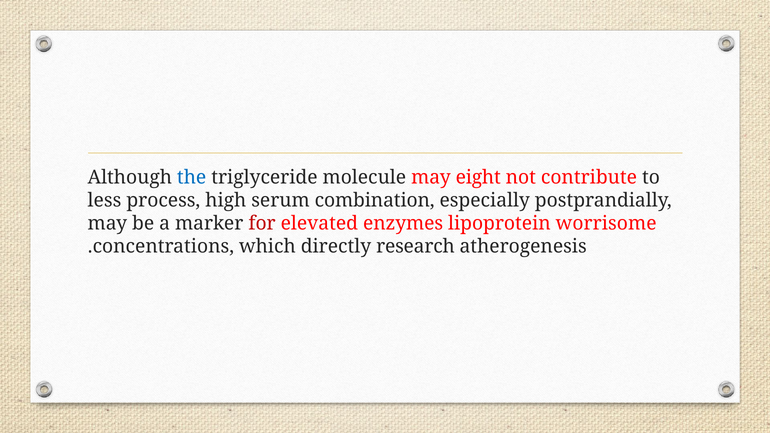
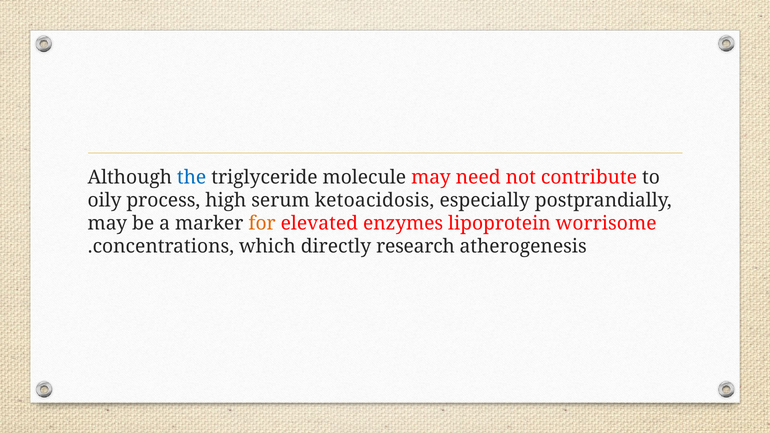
eight: eight -> need (478, 177)
less: less -> oily (105, 200)
combination: combination -> ketoacidosis (375, 200)
for colour: red -> orange (262, 223)
